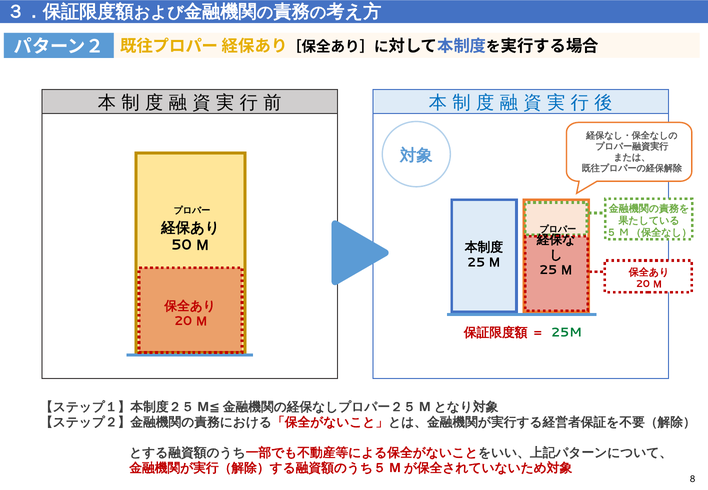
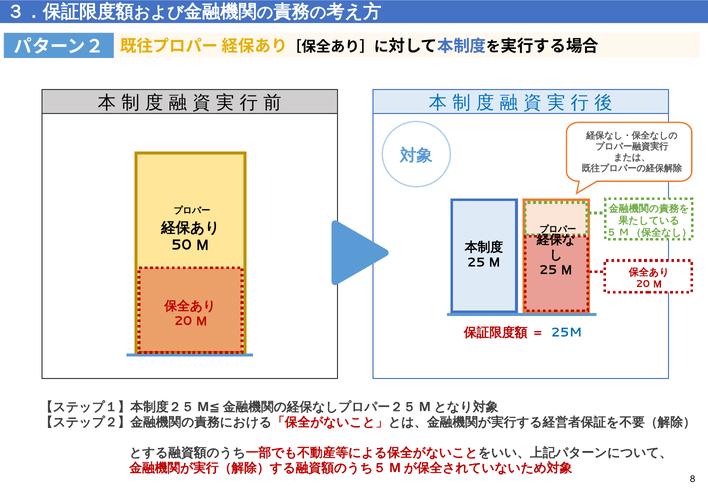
25M colour: green -> blue (566, 333)
